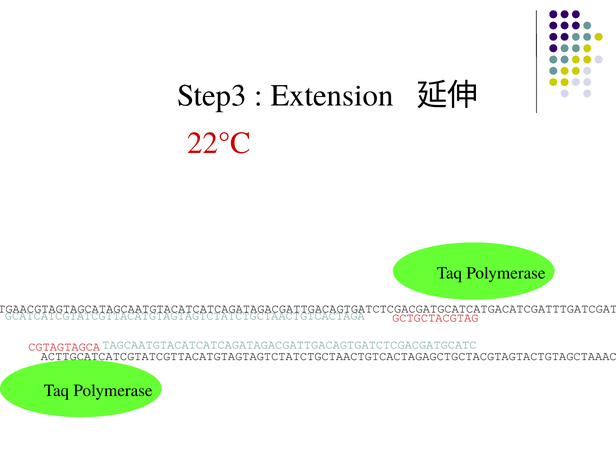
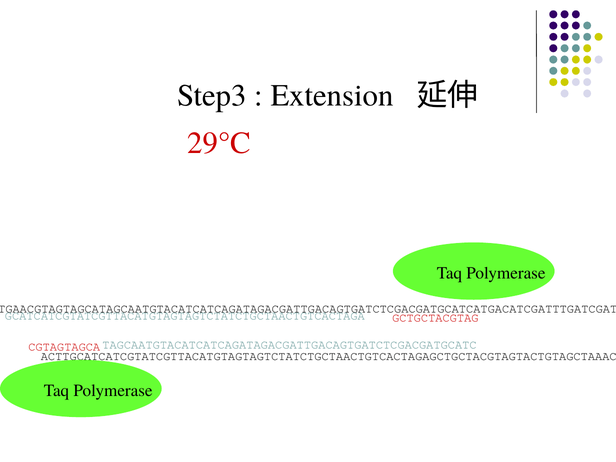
22°C: 22°C -> 29°C (219, 143)
